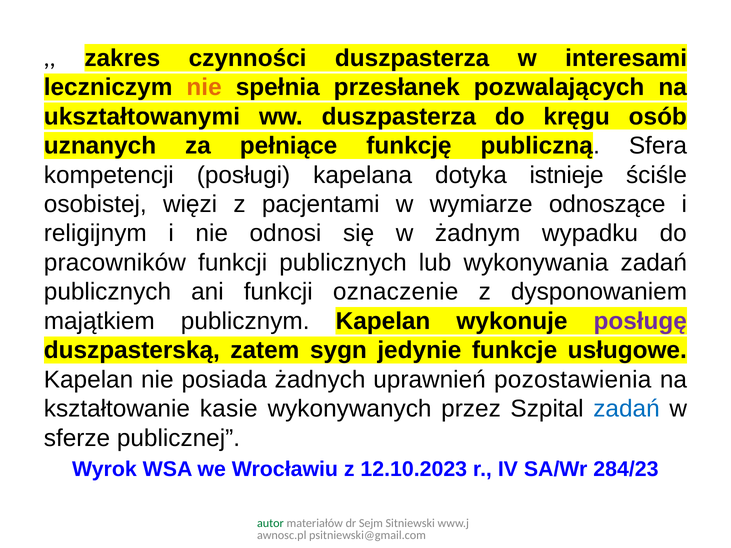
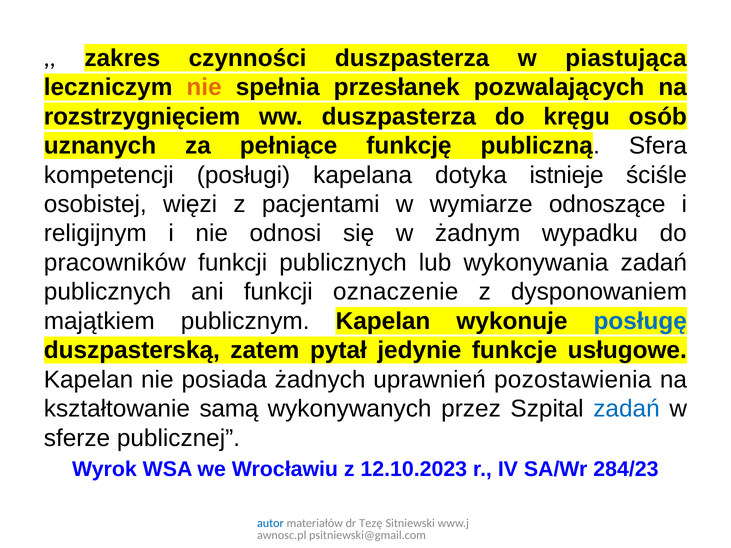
interesami: interesami -> piastująca (626, 58)
ukształtowanymi: ukształtowanymi -> rozstrzygnięciem (142, 117)
posługę colour: purple -> blue (640, 321)
sygn: sygn -> pytał (338, 350)
kasie: kasie -> samą (229, 409)
autor colour: green -> blue (270, 523)
Sejm: Sejm -> Tezę (371, 523)
